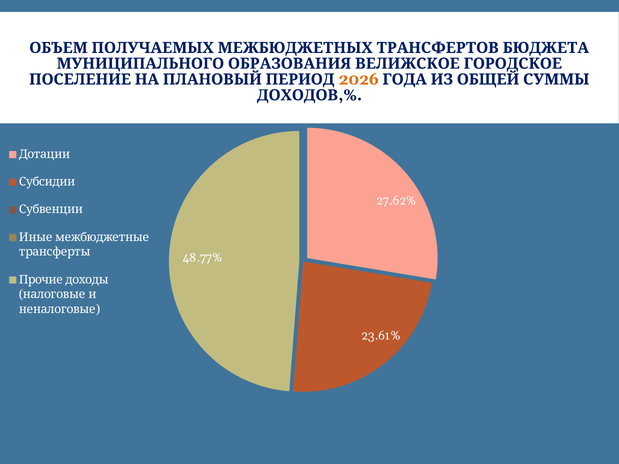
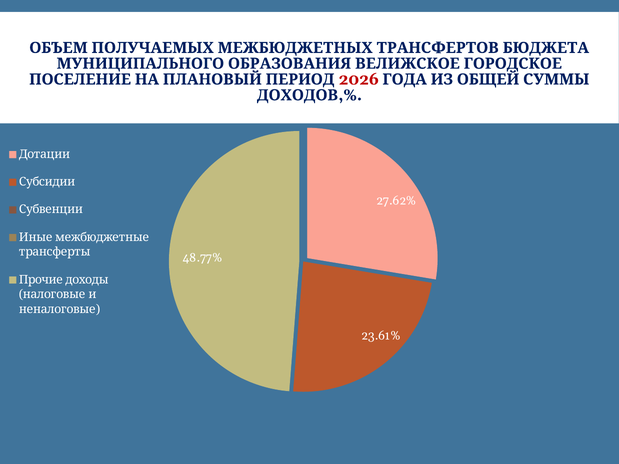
2026 colour: orange -> red (359, 79)
